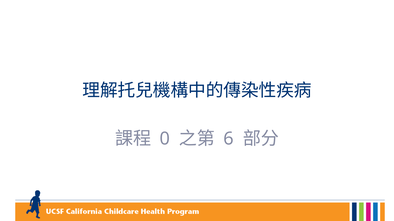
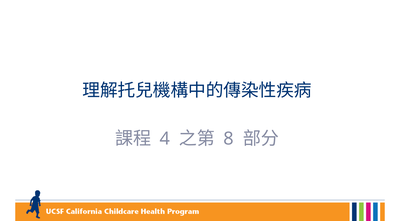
0: 0 -> 4 (165, 139)
6: 6 -> 8 (229, 139)
